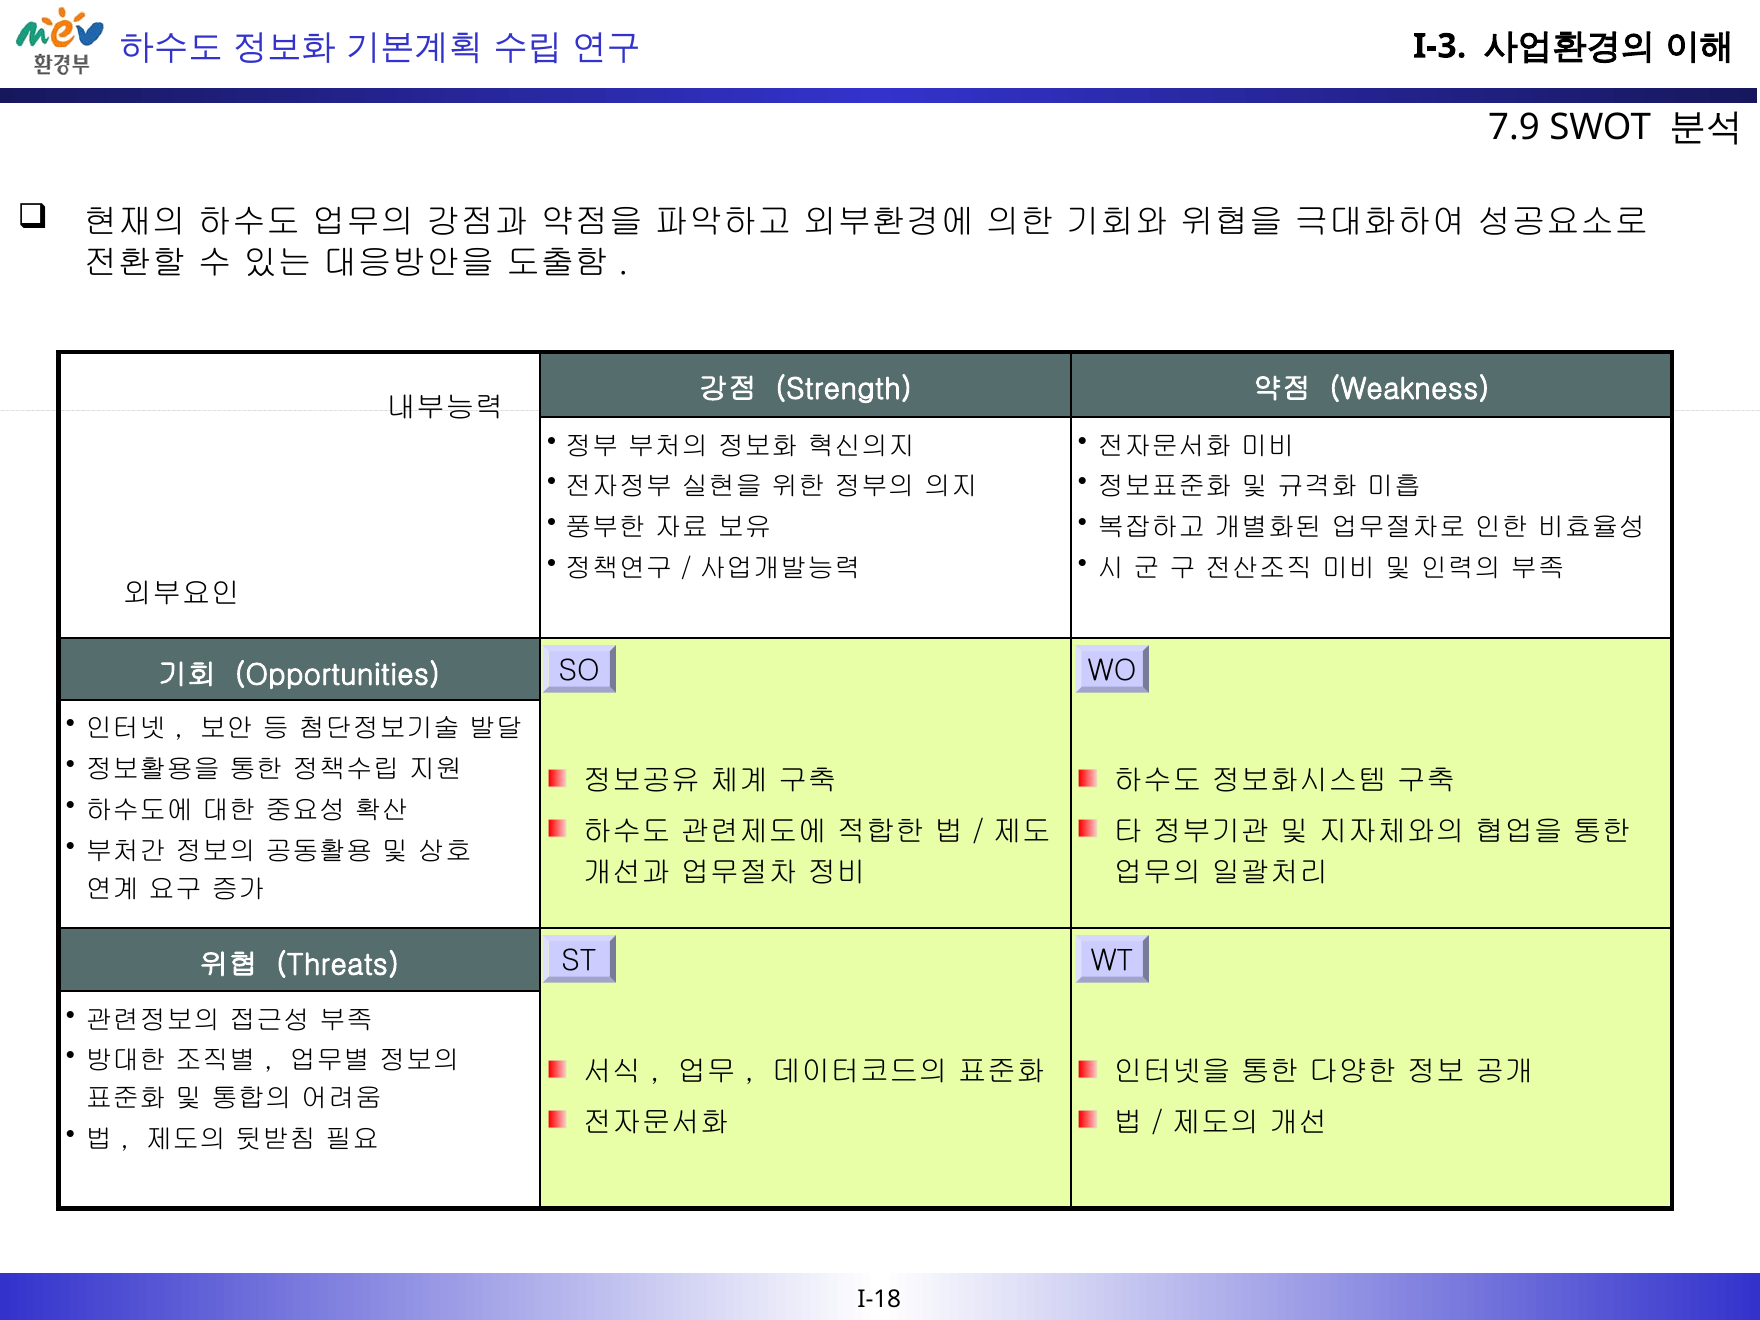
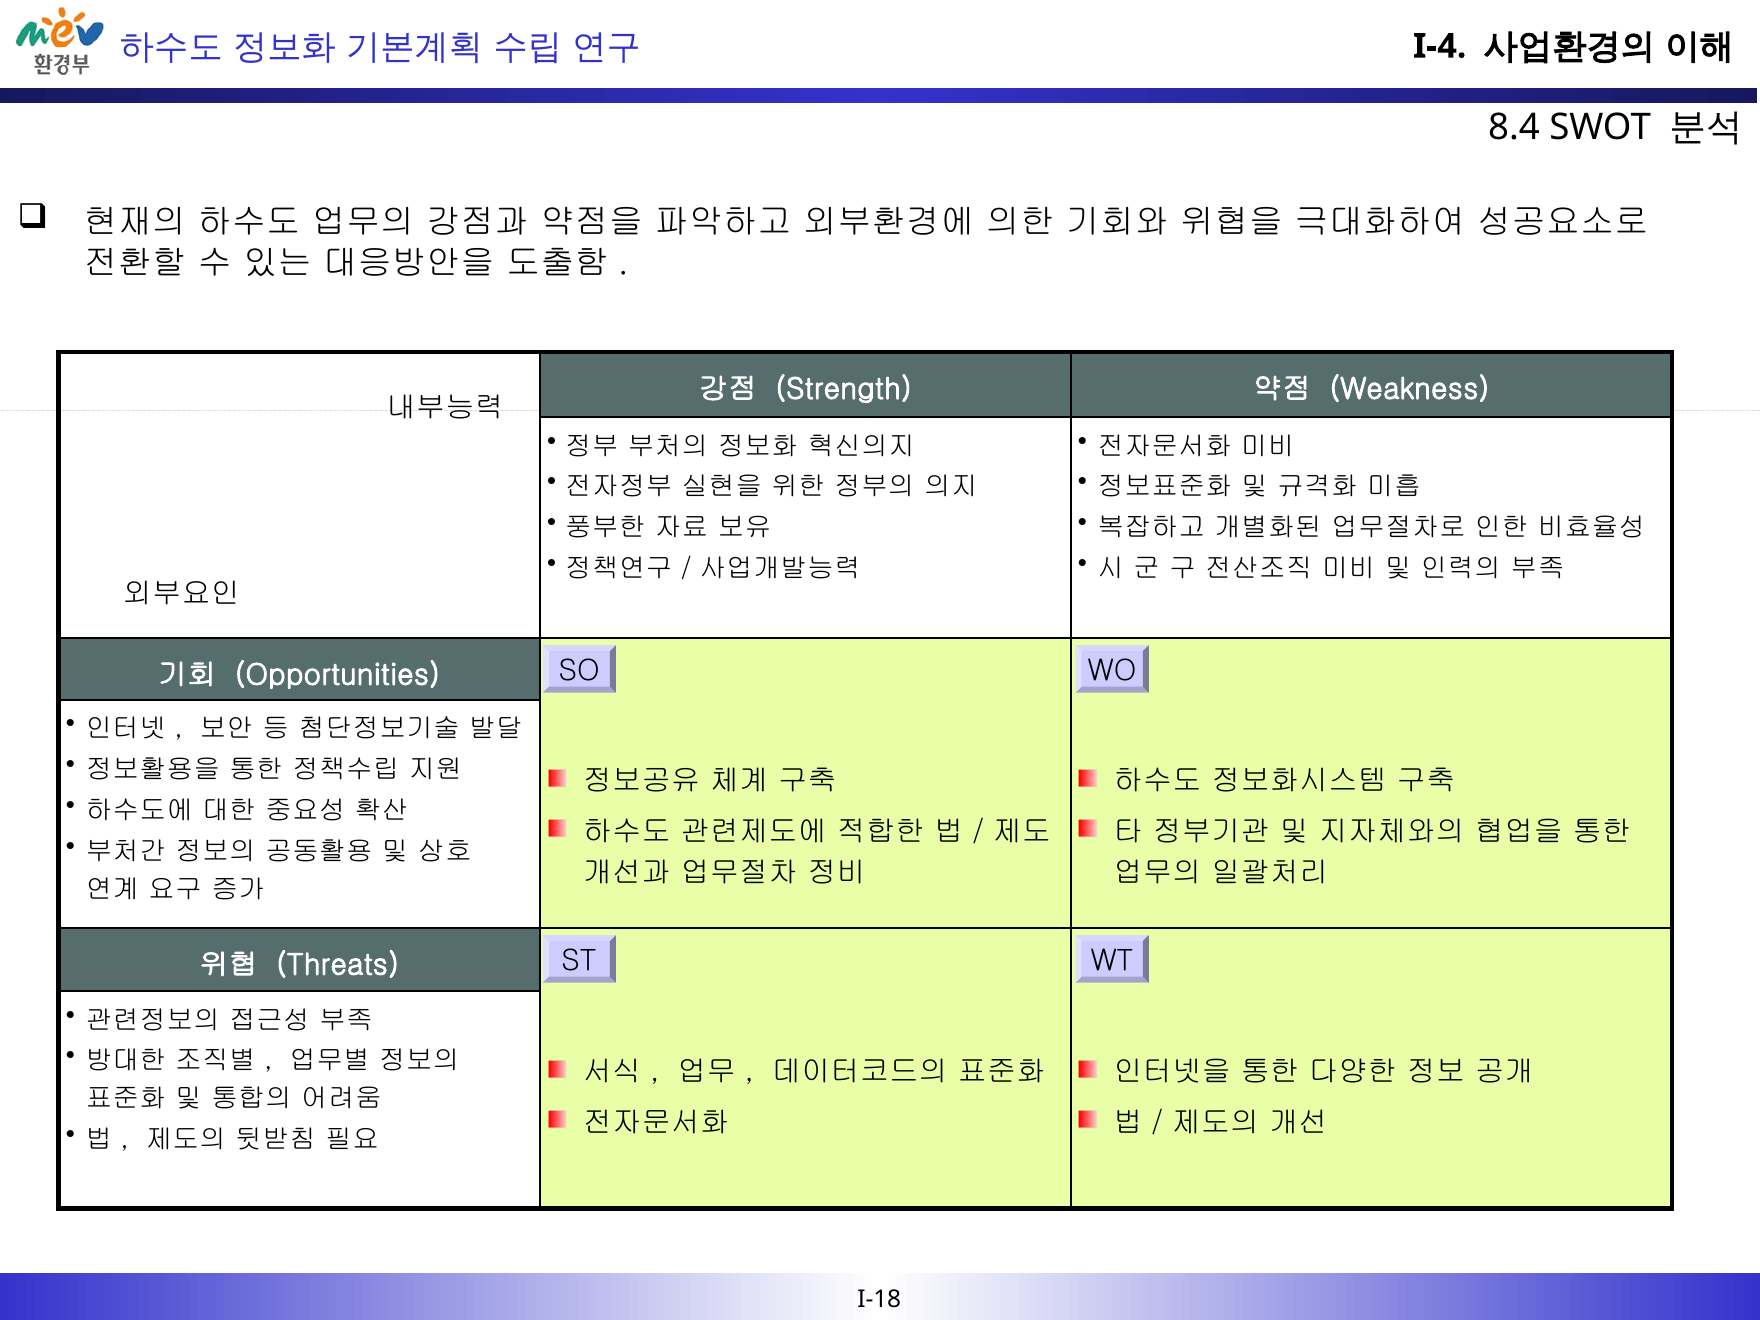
I-3: I-3 -> I-4 (1440, 46)
7.9: 7.9 -> 8.4 (1514, 127)
